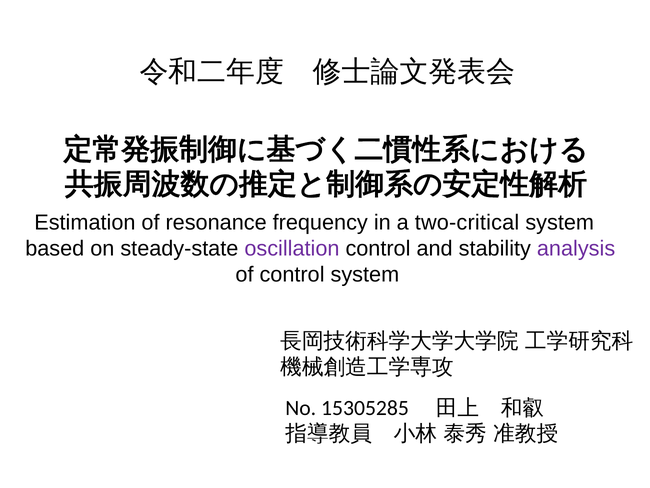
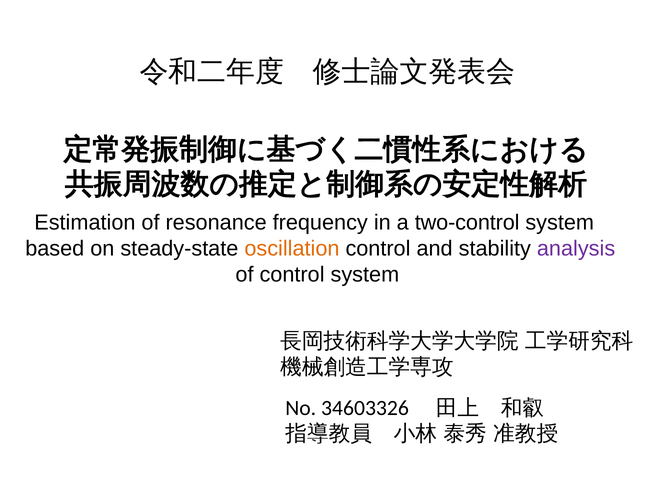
two-critical: two-critical -> two-control (467, 222)
oscillation colour: purple -> orange (292, 248)
15305285: 15305285 -> 34603326 (365, 408)
